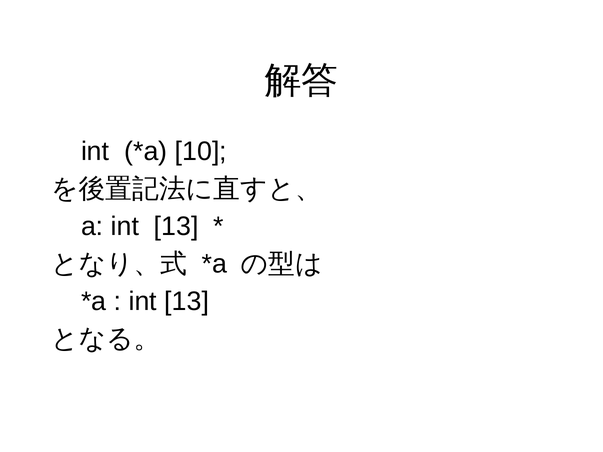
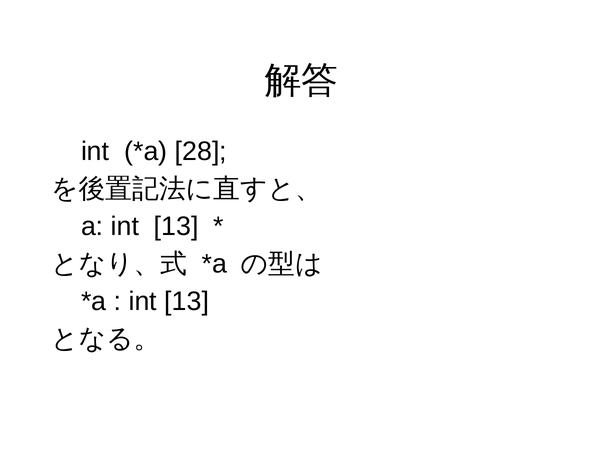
10: 10 -> 28 (201, 152)
